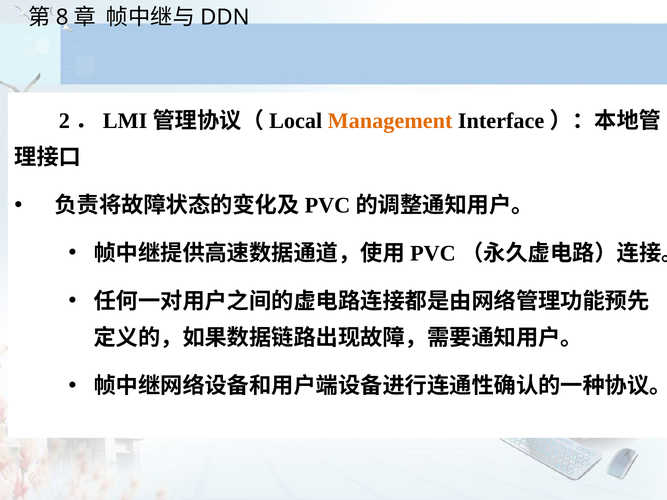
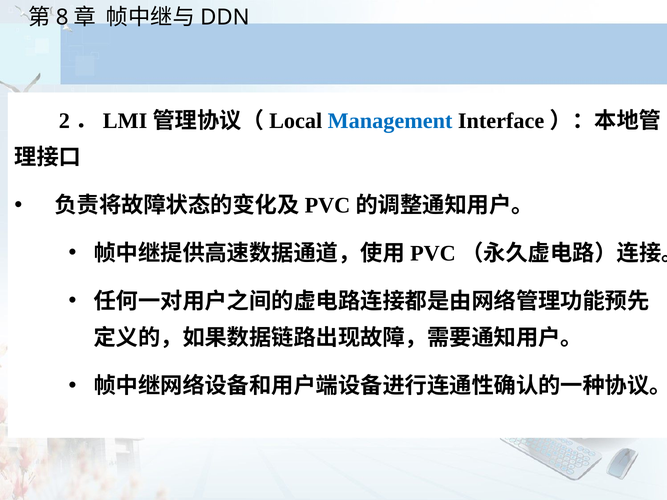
Management colour: orange -> blue (390, 121)
